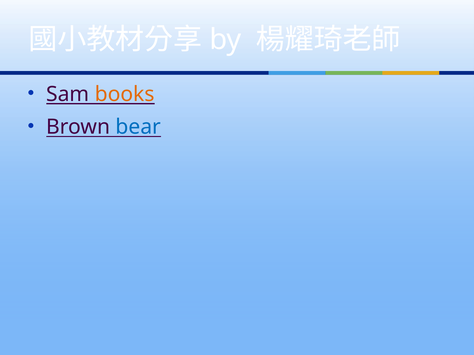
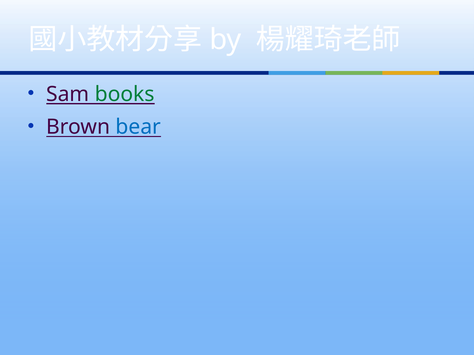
books colour: orange -> green (125, 94)
